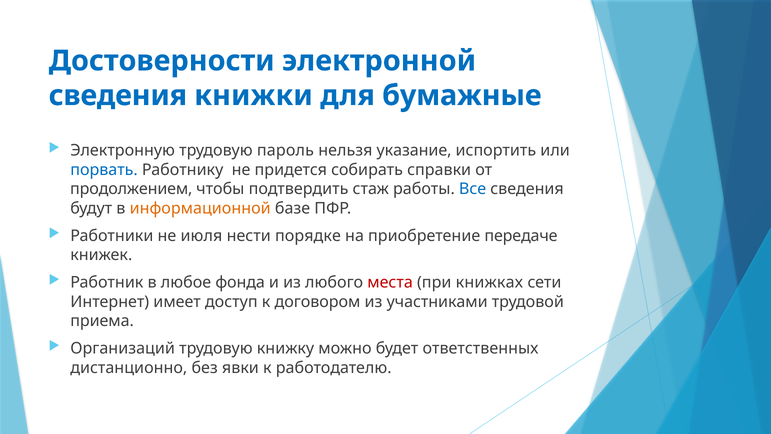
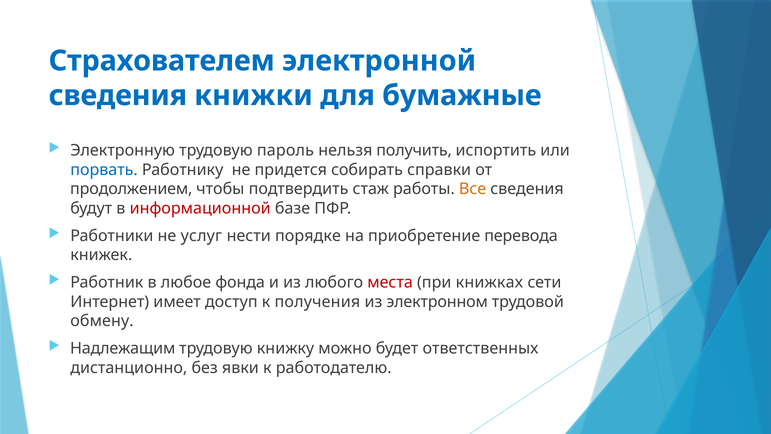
Достоверности: Достоверности -> Страхователем (162, 61)
указание: указание -> получить (414, 150)
Все colour: blue -> orange (473, 189)
информационной colour: orange -> red (200, 208)
июля: июля -> услуг (201, 236)
передаче: передаче -> перевода (521, 236)
договором: договором -> получения (317, 302)
участниками: участниками -> электронном (437, 302)
приема: приема -> обмену (102, 321)
Организаций: Организаций -> Надлежащим (123, 348)
